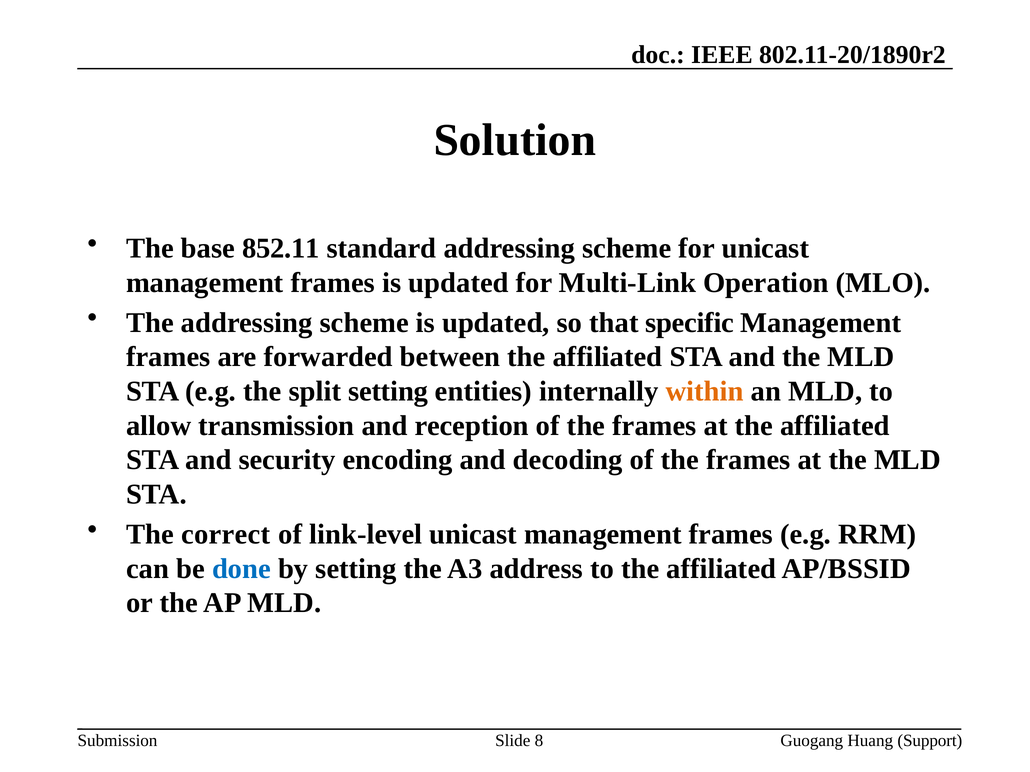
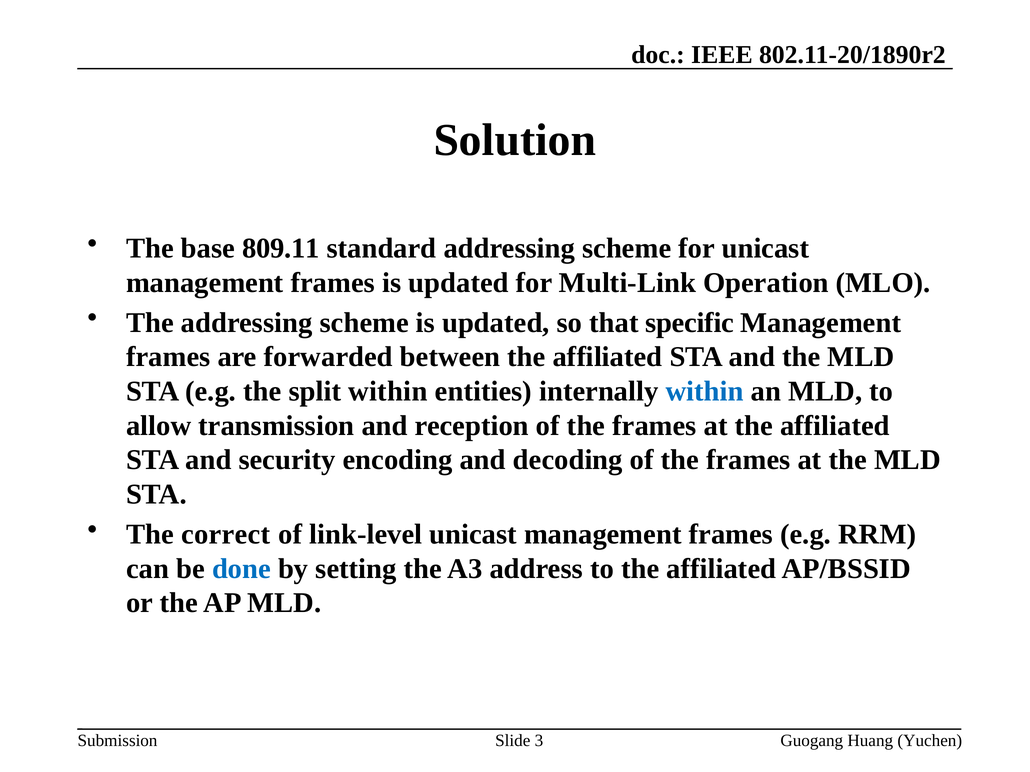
852.11: 852.11 -> 809.11 (281, 248)
split setting: setting -> within (388, 392)
within colour: orange -> blue (705, 392)
8: 8 -> 3 (539, 741)
Support: Support -> Yuchen (930, 741)
